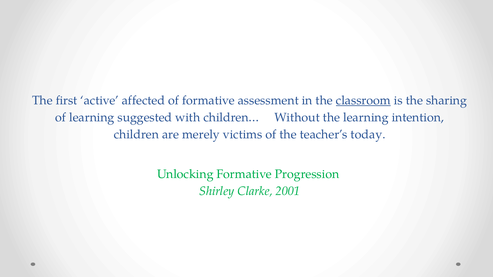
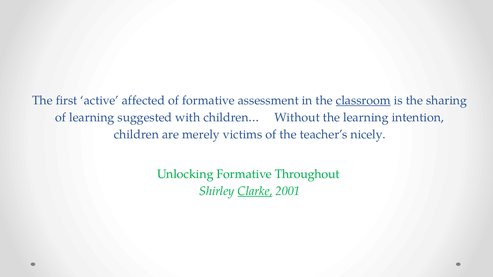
today: today -> nicely (368, 135)
Progression: Progression -> Throughout (307, 174)
Clarke underline: none -> present (255, 191)
